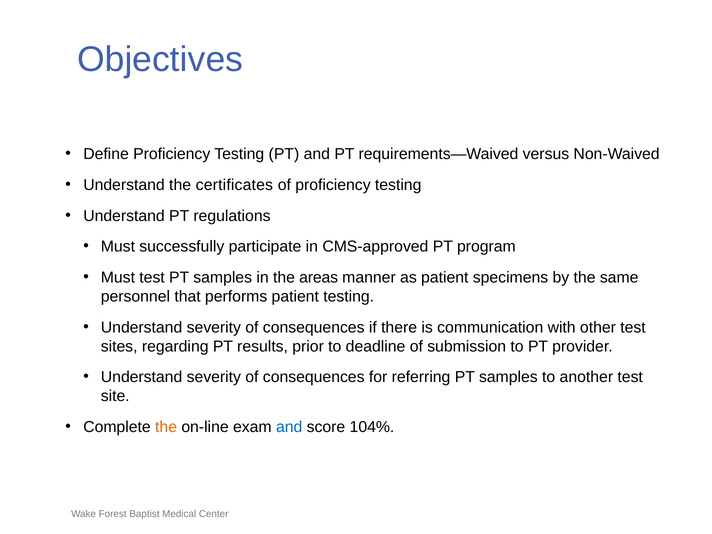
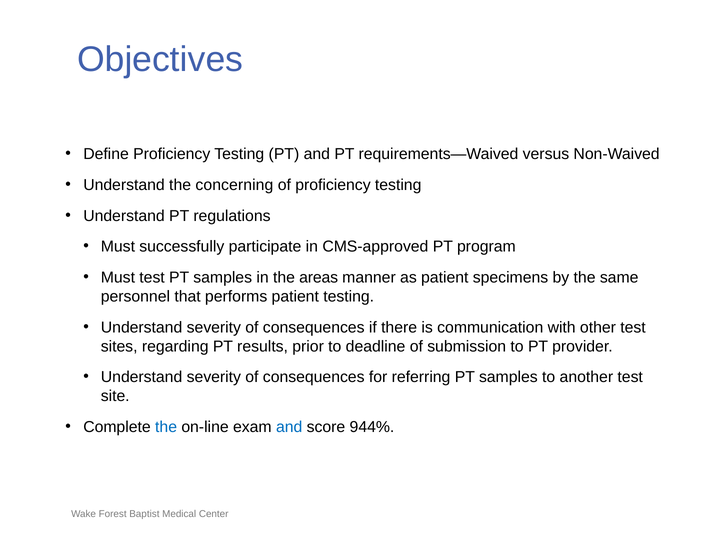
certificates: certificates -> concerning (234, 185)
the colour: orange -> blue (166, 427)
104%: 104% -> 944% (372, 427)
